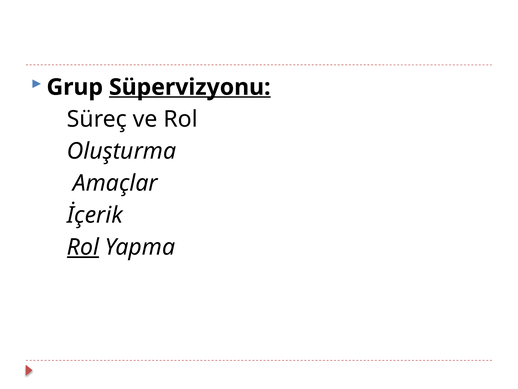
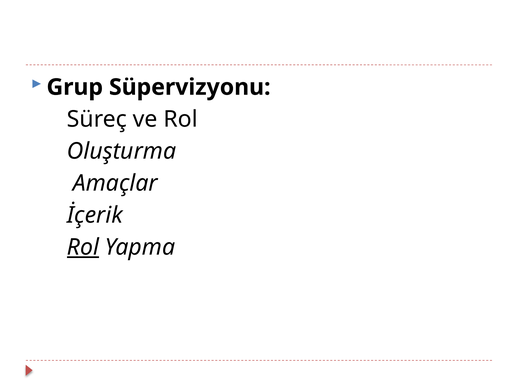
Süpervizyonu underline: present -> none (190, 87)
